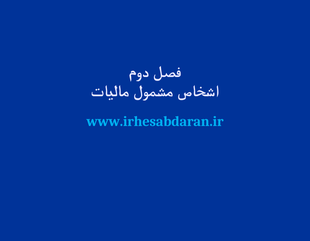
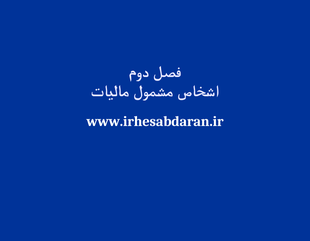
www.irhesabdaran.ir colour: light blue -> white (155, 122)
